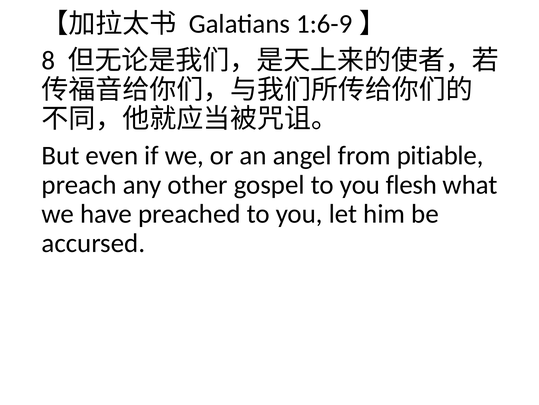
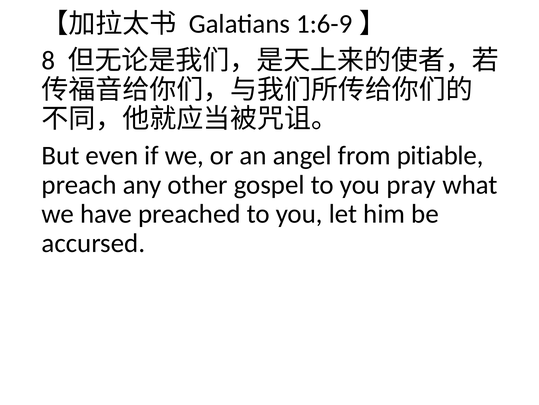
flesh: flesh -> pray (411, 184)
